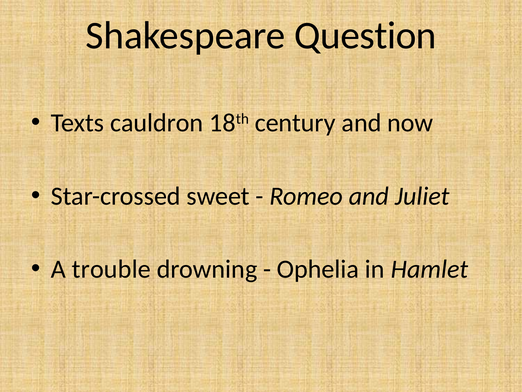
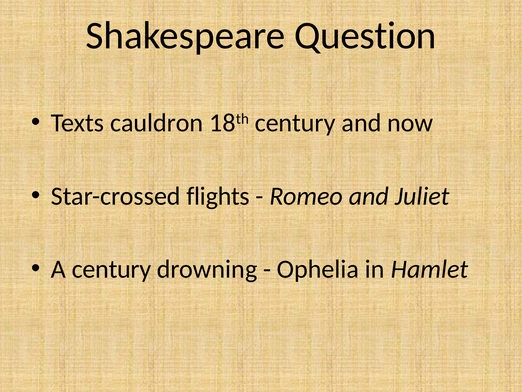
sweet: sweet -> flights (218, 196)
A trouble: trouble -> century (112, 269)
